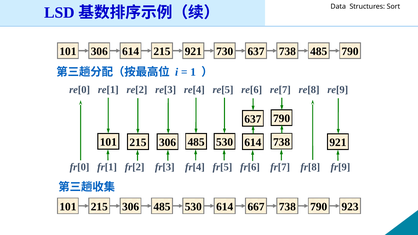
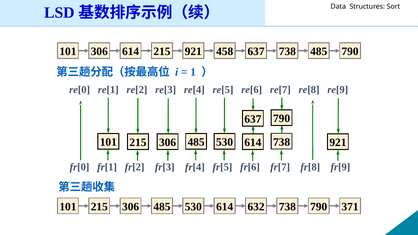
730: 730 -> 458 (225, 52)
667: 667 -> 632 (256, 207)
923: 923 -> 371 (350, 207)
